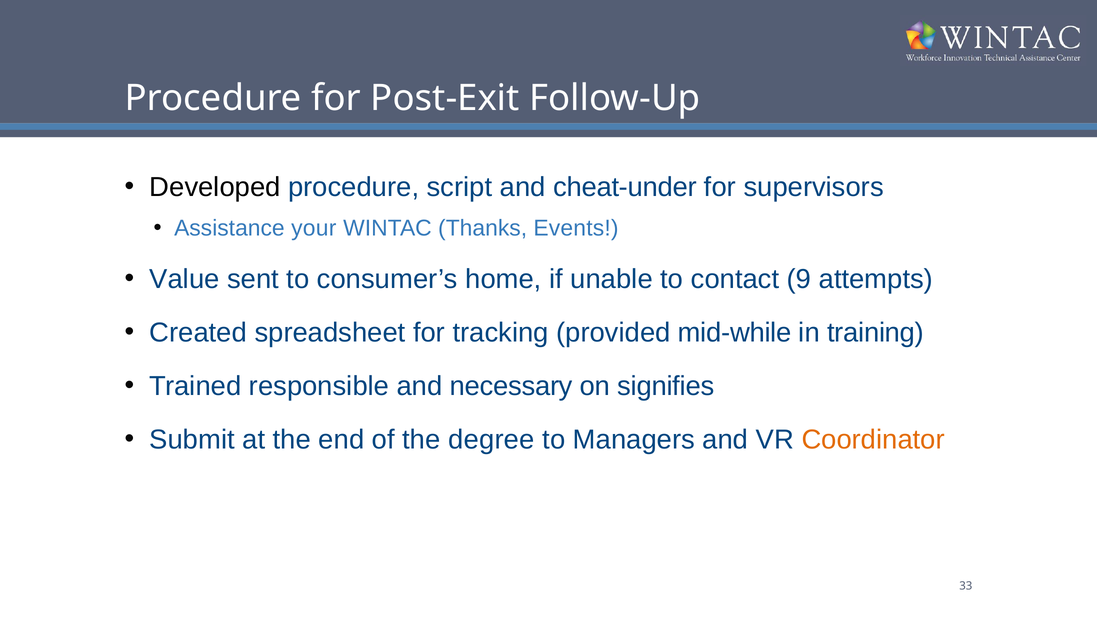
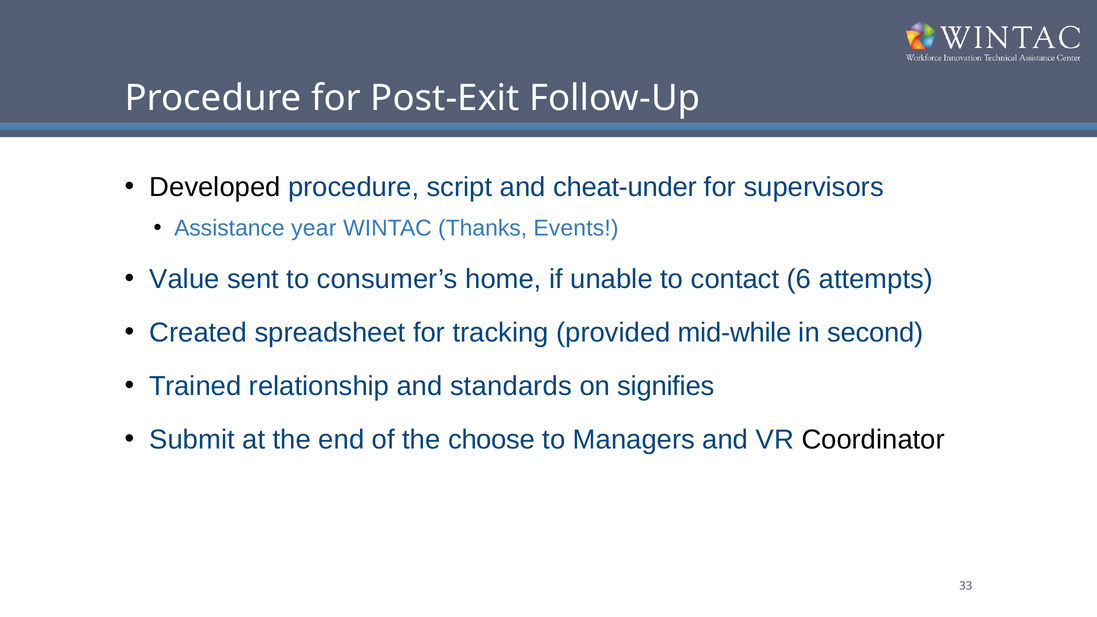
your: your -> year (314, 228)
9: 9 -> 6 (799, 279)
training: training -> second (875, 333)
responsible: responsible -> relationship (319, 386)
necessary: necessary -> standards (511, 386)
degree: degree -> choose (492, 440)
Coordinator colour: orange -> black (873, 440)
